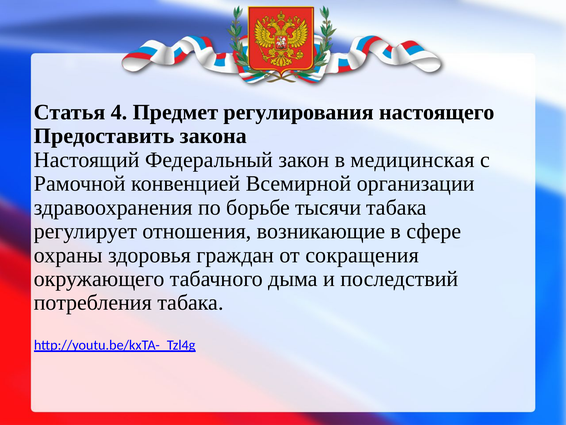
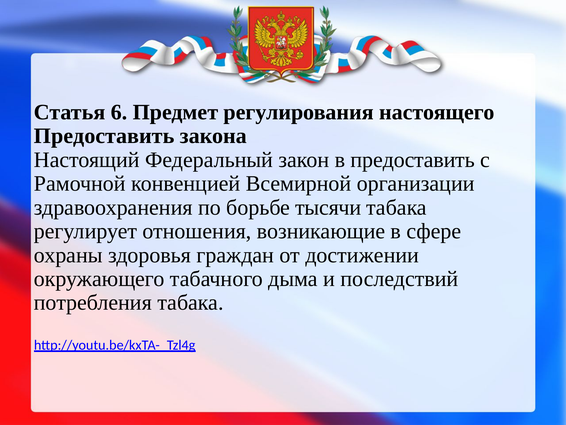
4: 4 -> 6 (119, 112)
в медицинская: медицинская -> предоставить (413, 160)
сокращения: сокращения -> достижении (362, 255)
